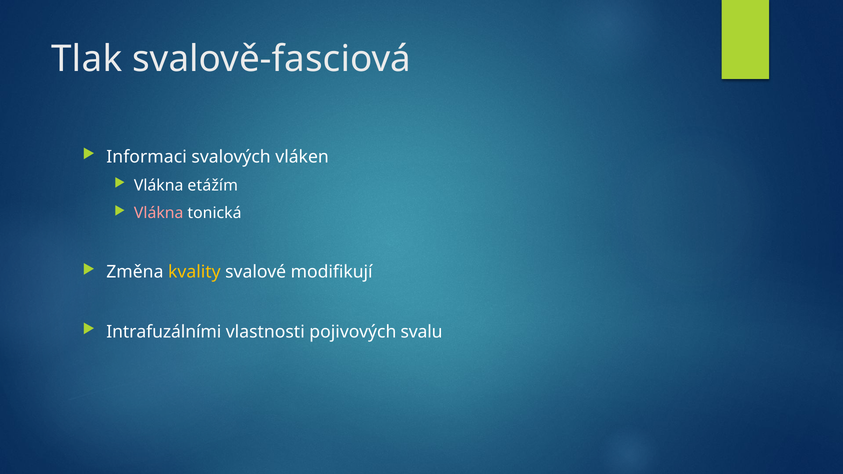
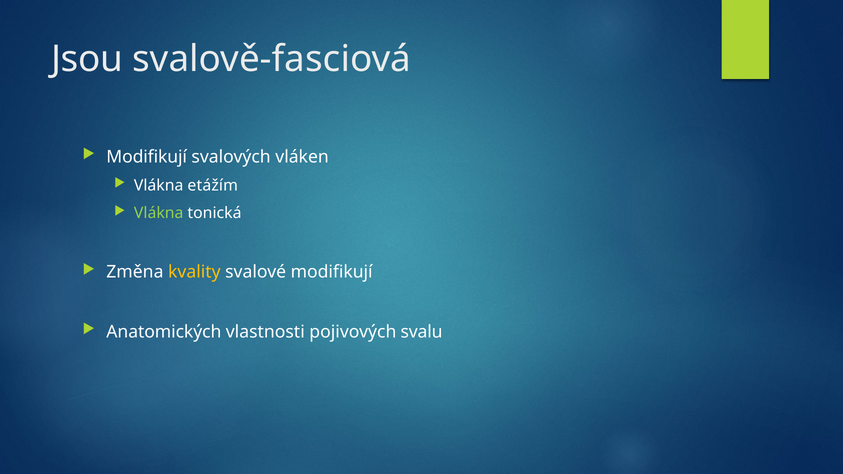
Tlak: Tlak -> Jsou (87, 59)
Informaci: Informaci -> Modifikují (147, 157)
Vlákna colour: pink -> light green (159, 213)
Intrafuzálními: Intrafuzálními -> Anatomických (164, 332)
